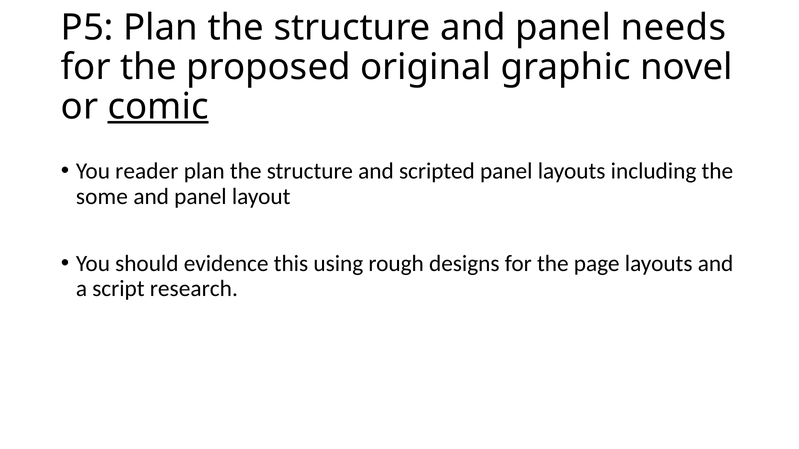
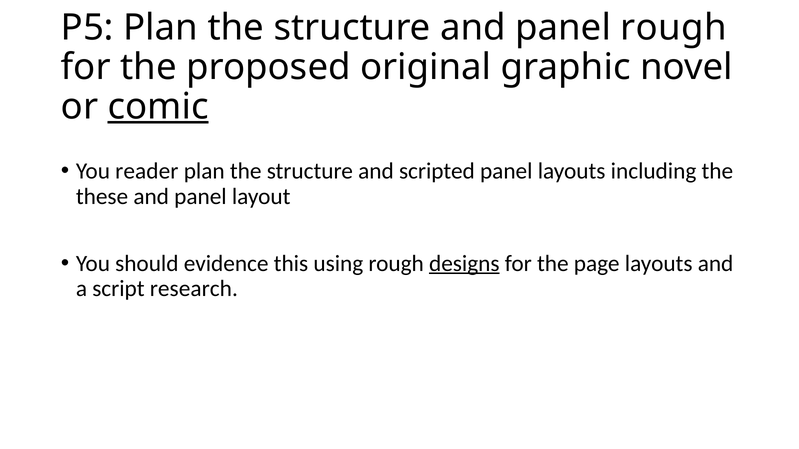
panel needs: needs -> rough (674, 28)
some: some -> these (102, 197)
designs underline: none -> present (464, 264)
